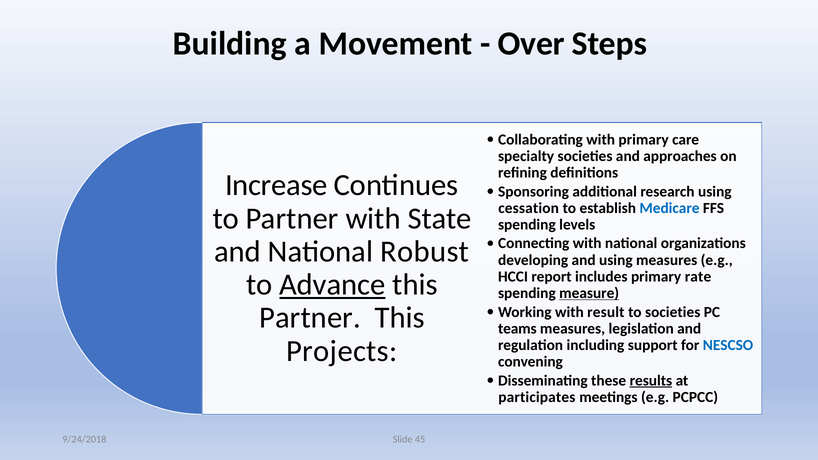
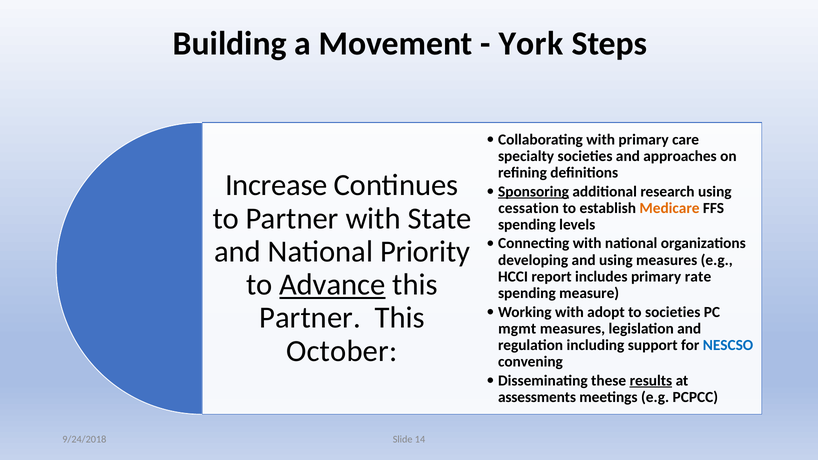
Over: Over -> York (531, 43)
Sponsoring underline: none -> present (534, 191)
Medicare colour: blue -> orange (670, 208)
Robust: Robust -> Priority (425, 252)
measure underline: present -> none (589, 293)
result: result -> adopt (606, 312)
teams: teams -> mgmt (517, 329)
Projects: Projects -> October (342, 351)
participates: participates -> assessments (537, 397)
45: 45 -> 14 (420, 439)
